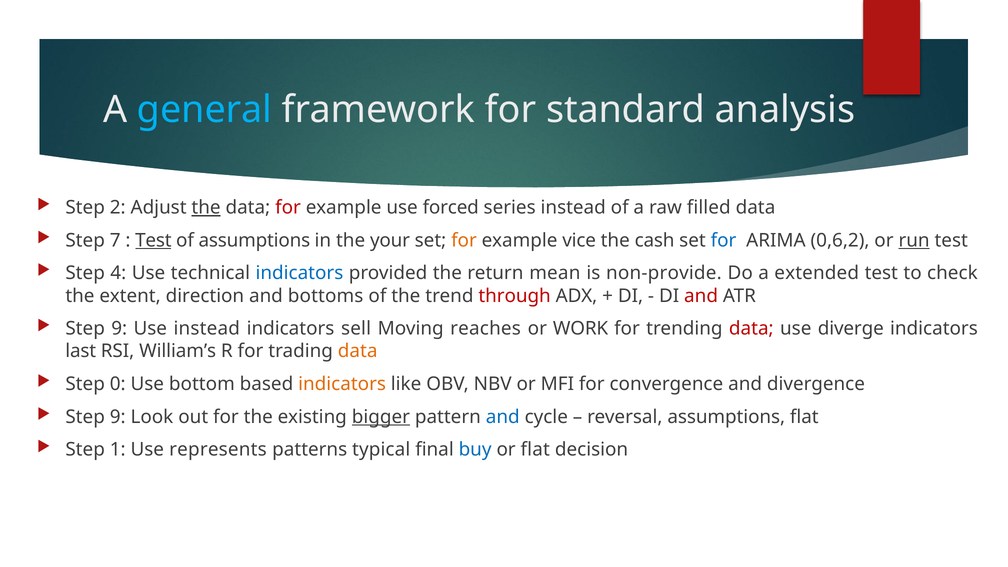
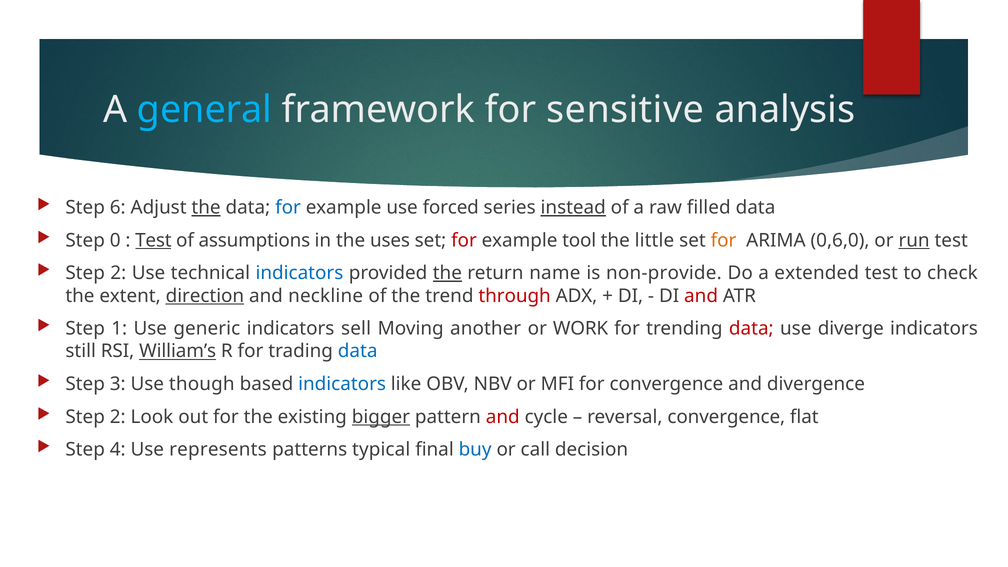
standard: standard -> sensitive (625, 110)
2: 2 -> 6 (118, 208)
for colour: red -> blue (288, 208)
instead underline: none -> present (573, 208)
7: 7 -> 0 (115, 240)
your: your -> uses (390, 240)
for colour: orange -> red (464, 240)
vice: vice -> tool (579, 240)
cash: cash -> little (654, 240)
for colour: blue -> orange (724, 240)
0,6,2: 0,6,2 -> 0,6,0 (840, 240)
4: 4 -> 2 (118, 273)
the underline: none -> present (447, 273)
mean: mean -> name (555, 273)
direction underline: none -> present (205, 296)
bottoms: bottoms -> neckline (326, 296)
9: 9 -> 1 (119, 329)
Use instead: instead -> generic (207, 329)
reaches: reaches -> another (486, 329)
last: last -> still (81, 351)
William’s underline: none -> present (178, 351)
data colour: orange -> blue (358, 351)
0: 0 -> 3 (118, 384)
bottom: bottom -> though (202, 384)
indicators colour: orange -> blue (342, 384)
9: 9 -> 2 (118, 417)
and colour: blue -> red (503, 417)
reversal assumptions: assumptions -> convergence (726, 417)
1: 1 -> 4 (118, 450)
or flat: flat -> call (535, 450)
